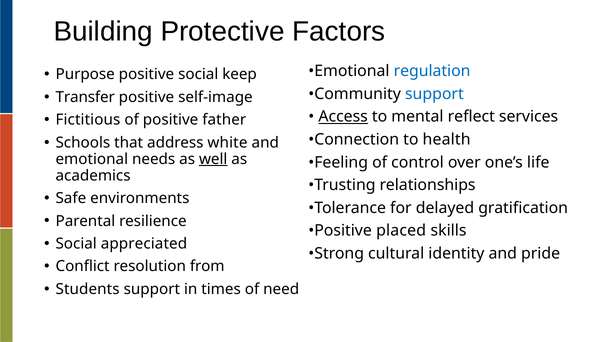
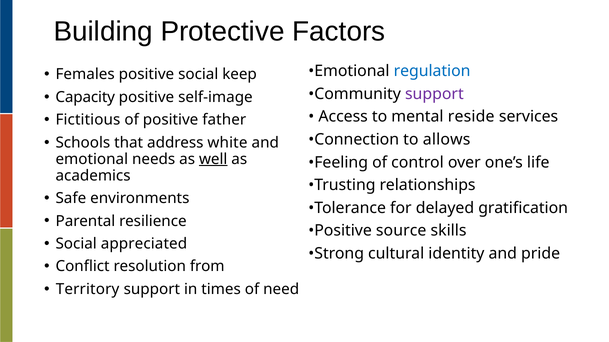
Purpose: Purpose -> Females (85, 75)
support colour: blue -> purple (434, 94)
Transfer: Transfer -> Capacity (85, 97)
Access underline: present -> none (343, 117)
reflect: reflect -> reside (471, 117)
health: health -> allows (447, 140)
placed: placed -> source (401, 231)
Students: Students -> Territory (88, 290)
